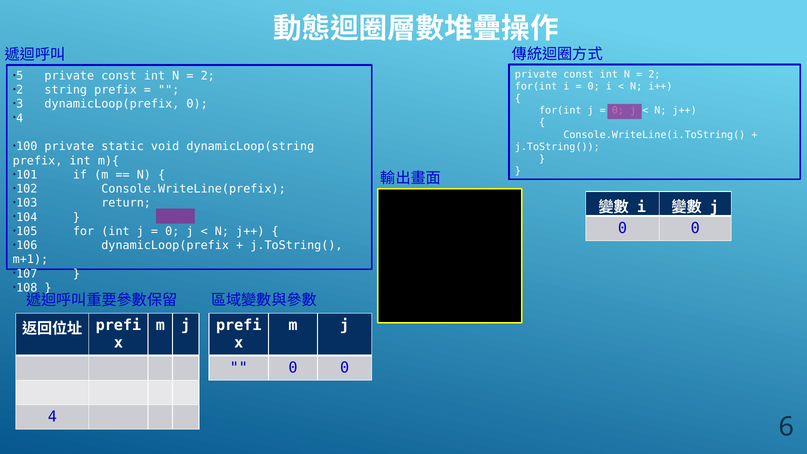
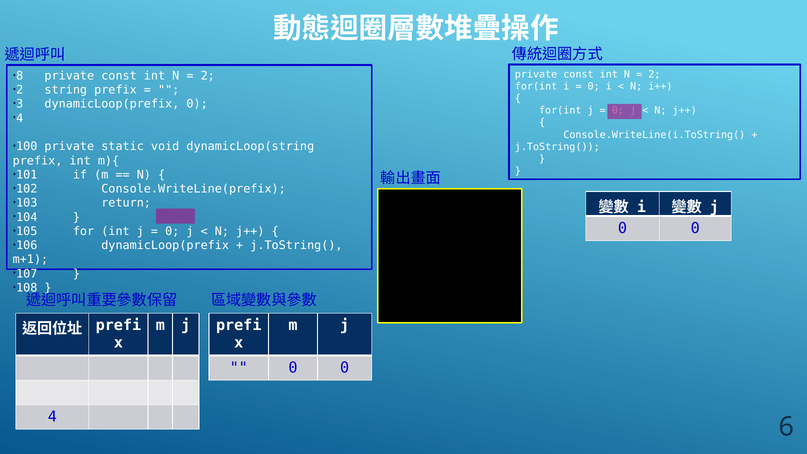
5: 5 -> 8 (20, 76)
